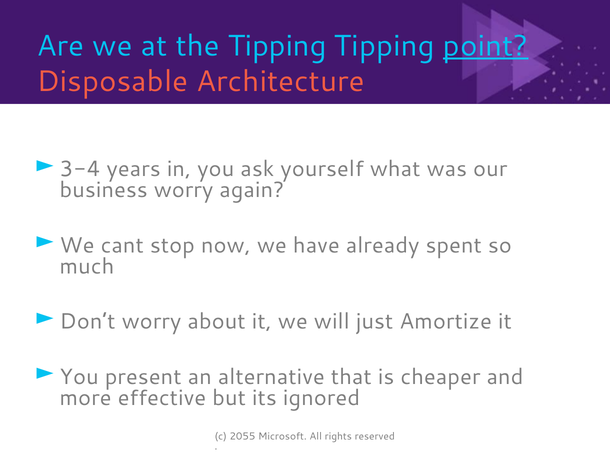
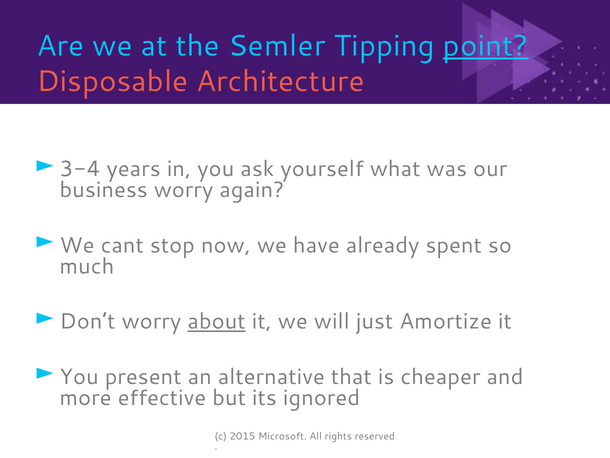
the Tipping: Tipping -> Semler (277, 46)
about underline: none -> present (217, 321)
2055: 2055 -> 2015 (242, 436)
